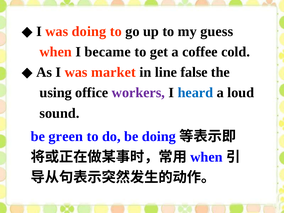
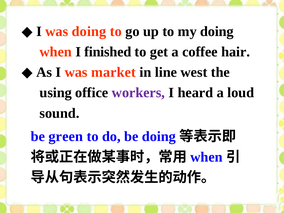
my guess: guess -> doing (217, 31)
became: became -> finished (108, 52)
cold: cold -> hair (236, 52)
false: false -> west (194, 72)
heard colour: blue -> black (195, 93)
